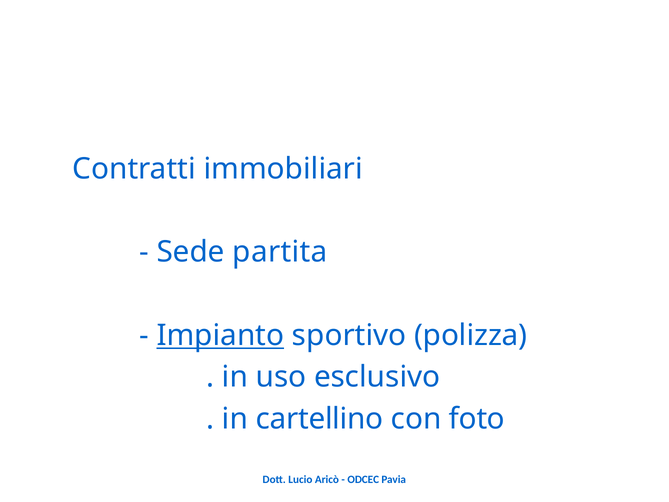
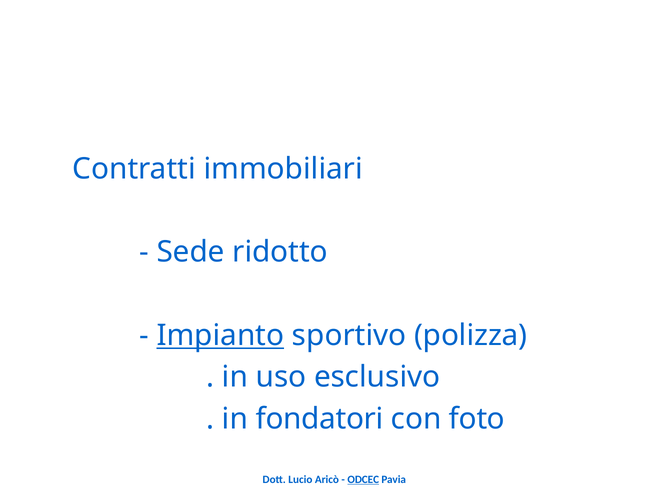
partita: partita -> ridotto (280, 252)
cartellino: cartellino -> fondatori (320, 419)
ODCEC underline: none -> present (363, 479)
